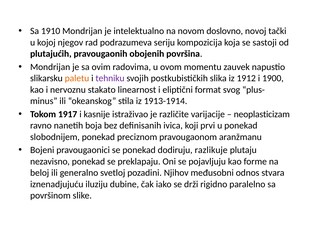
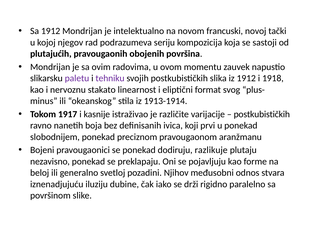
Sa 1910: 1910 -> 1912 (51, 31)
doslovno: doslovno -> francuski (225, 31)
paletu colour: orange -> purple (77, 78)
1900: 1900 -> 1918 (273, 78)
neoplasticizam: neoplasticizam -> postkubističkih (262, 114)
